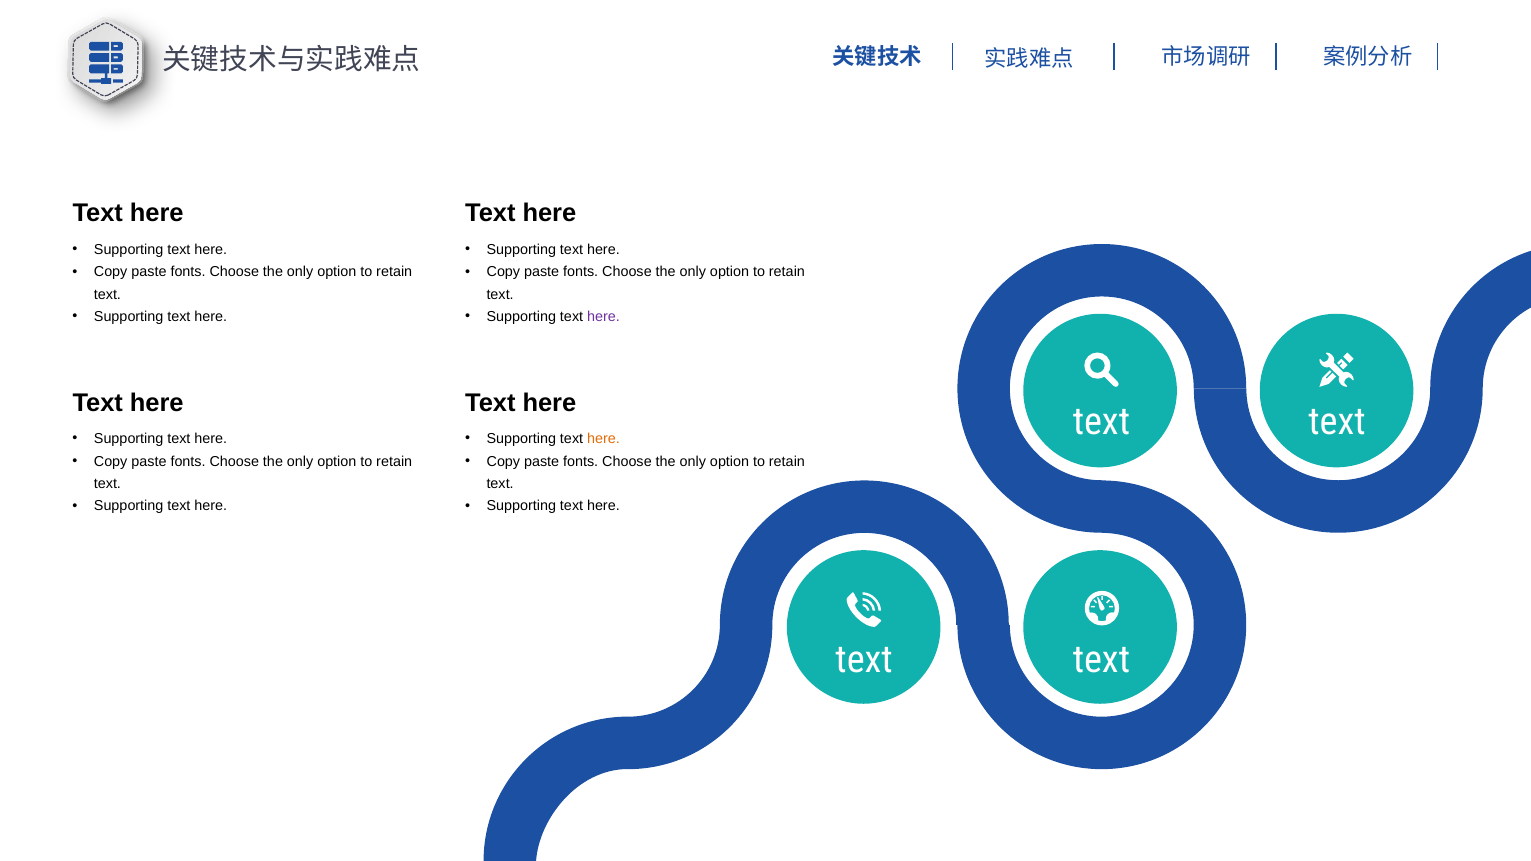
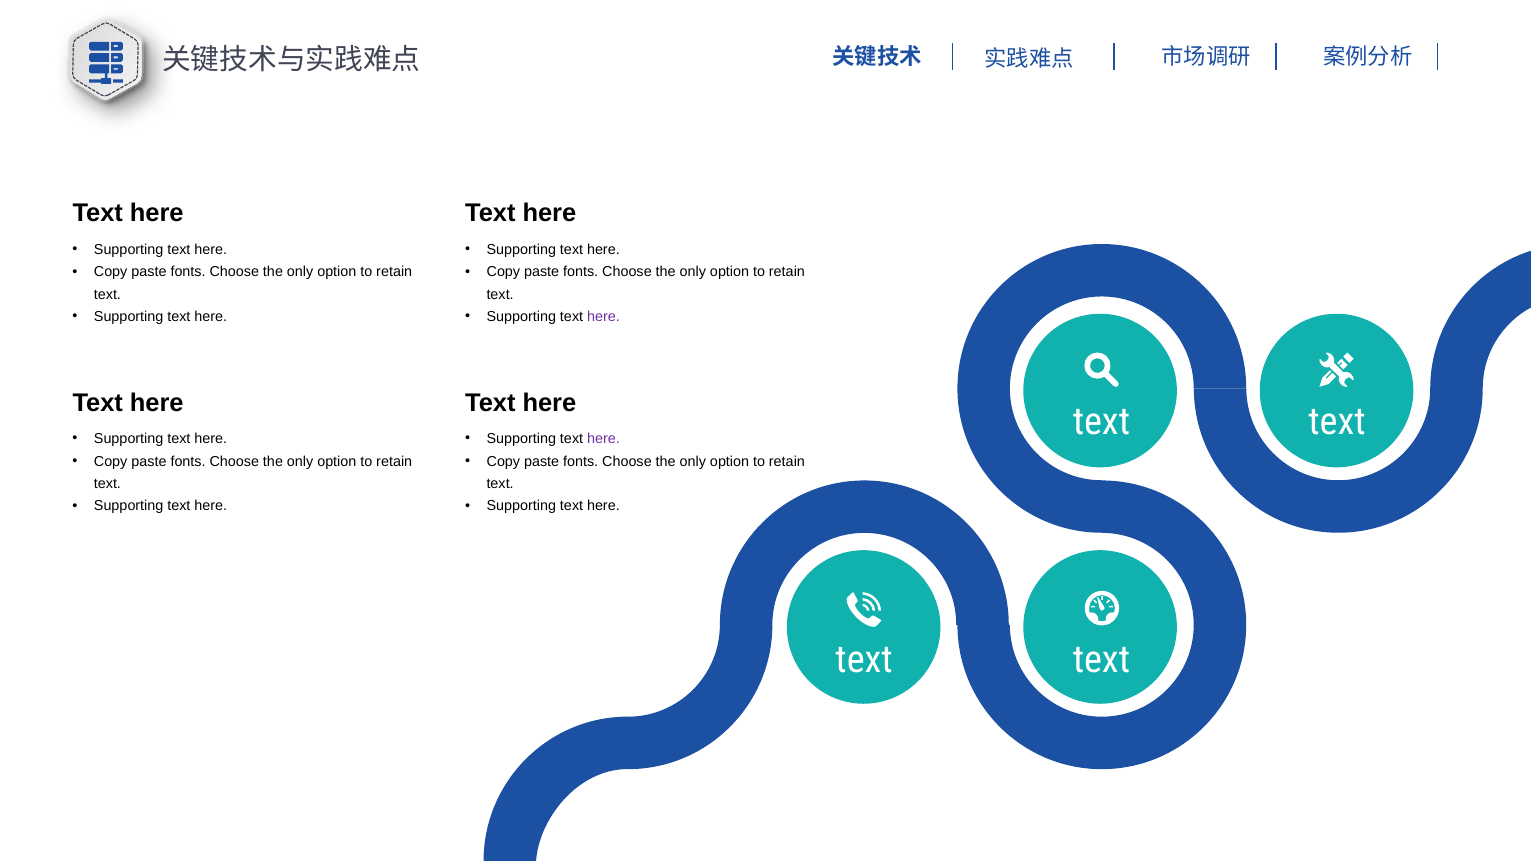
here colour: orange -> purple (603, 439)
